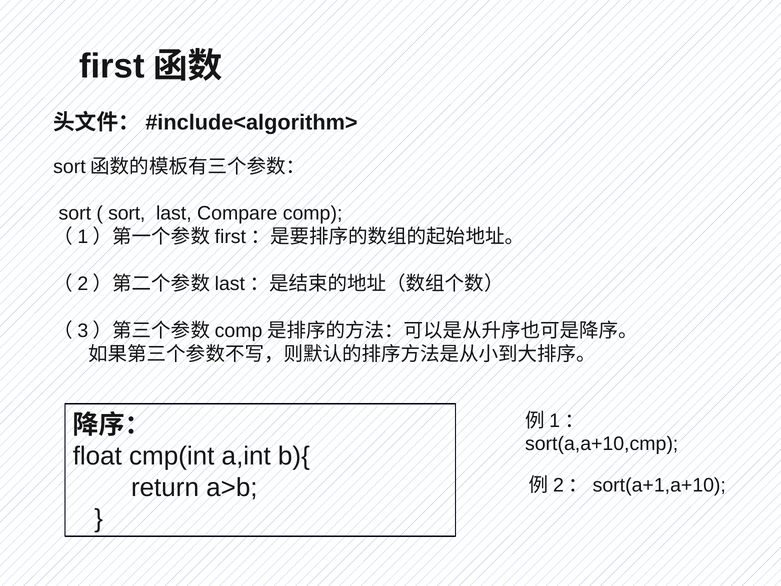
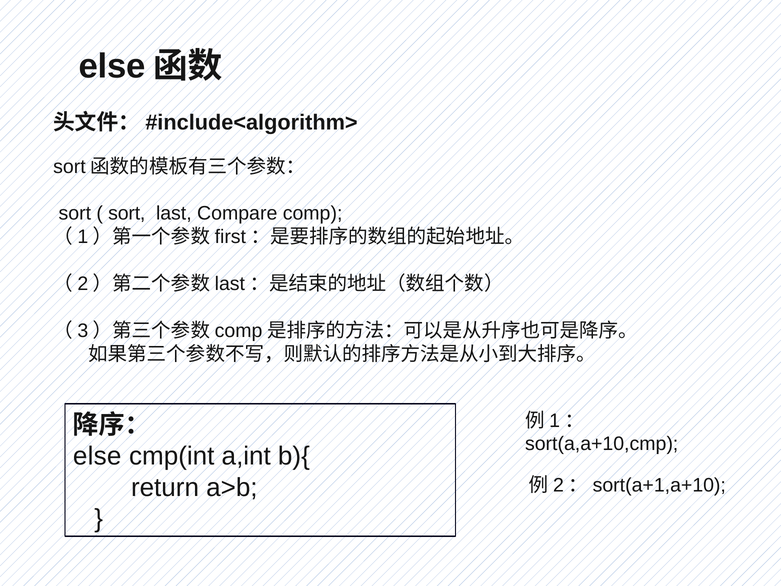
first: first -> else (112, 66)
float: float -> else (97, 456)
